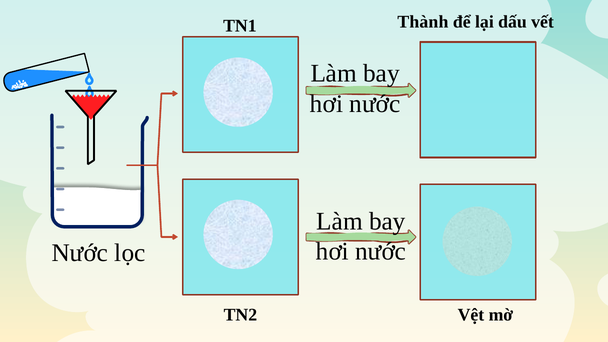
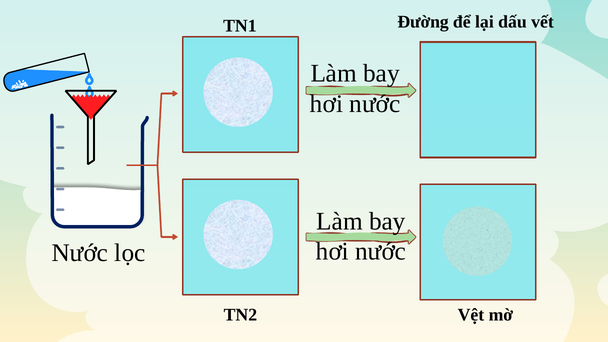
Thành: Thành -> Đường (423, 22)
